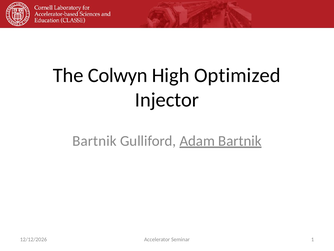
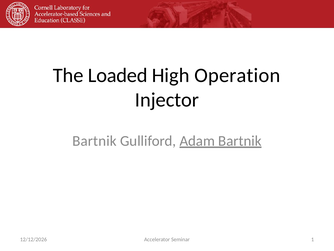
Colwyn: Colwyn -> Loaded (118, 75)
Optimized: Optimized -> Operation (237, 75)
